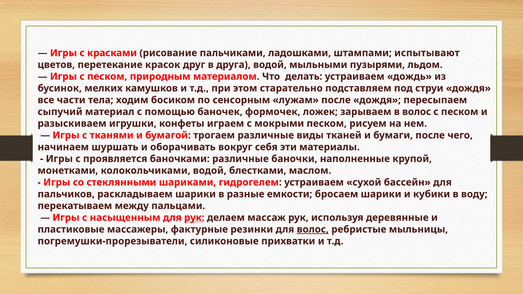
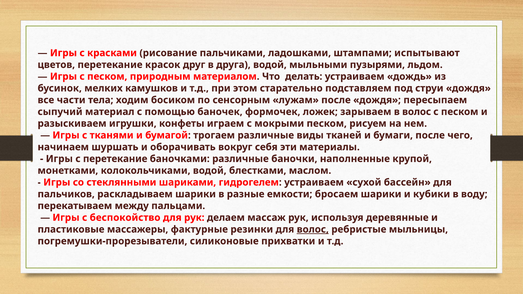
с проявляется: проявляется -> перетекание (115, 159)
насыщенным: насыщенным -> беспокойство (125, 218)
рук underline: present -> none (194, 218)
